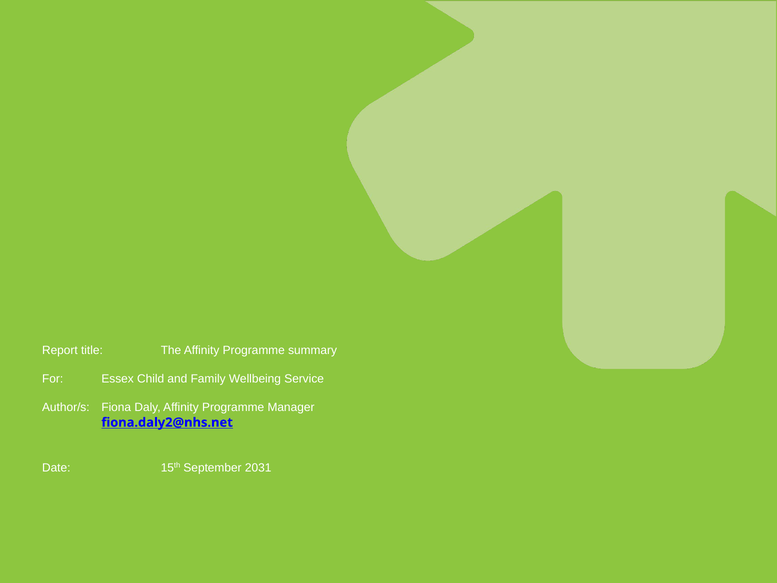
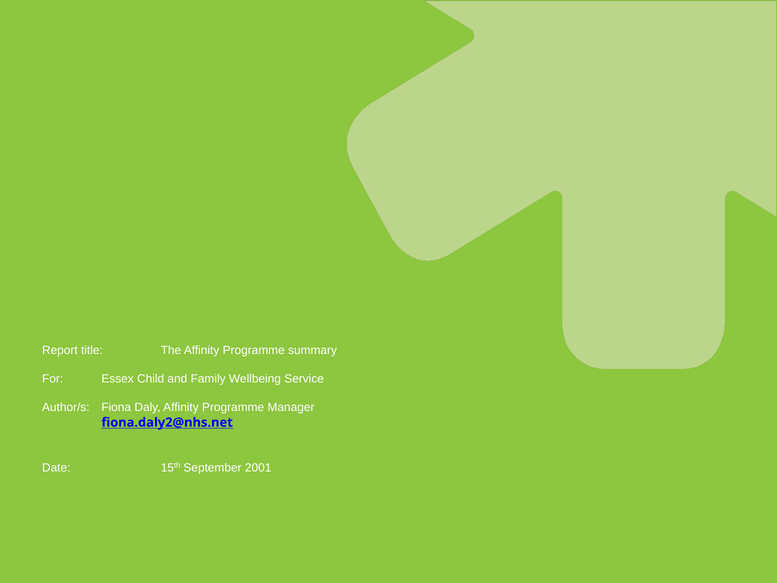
2031: 2031 -> 2001 (258, 468)
